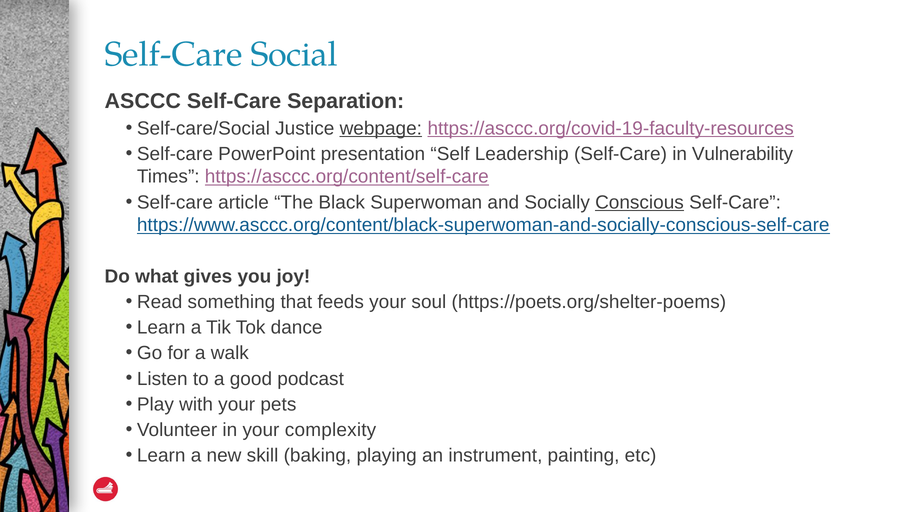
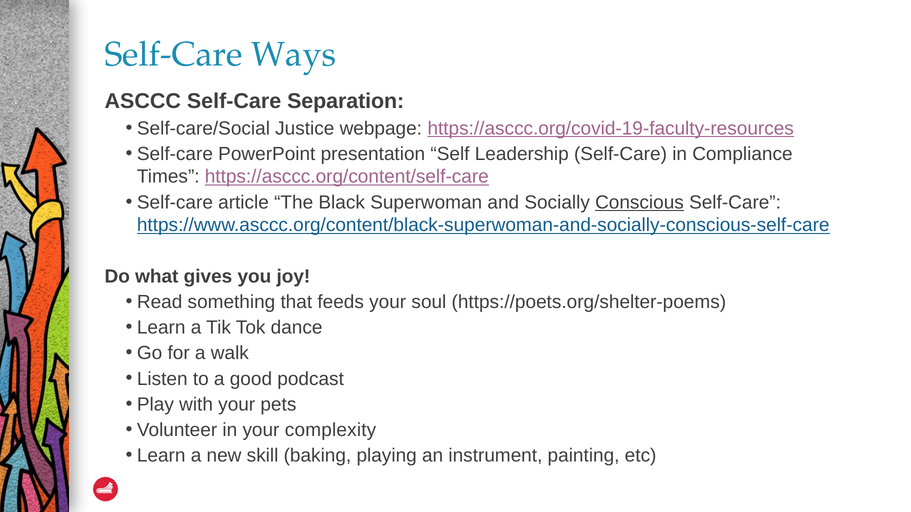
Social: Social -> Ways (294, 55)
webpage underline: present -> none (381, 128)
Vulnerability: Vulnerability -> Compliance (742, 154)
